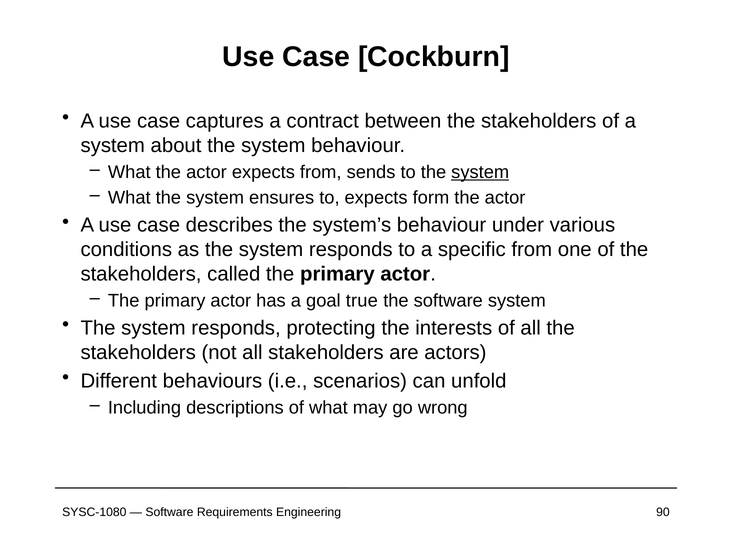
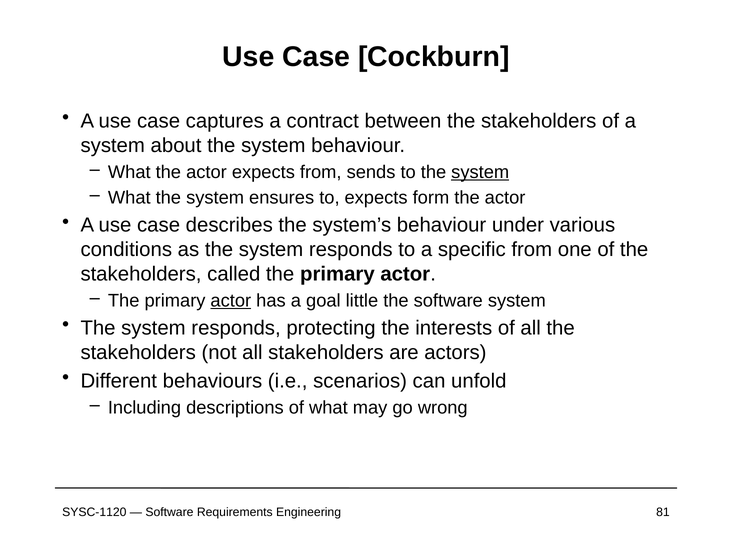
actor underline: none -> present (231, 301)
true: true -> little (362, 301)
SYSC-1080: SYSC-1080 -> SYSC-1120 (94, 512)
90: 90 -> 81 (663, 512)
